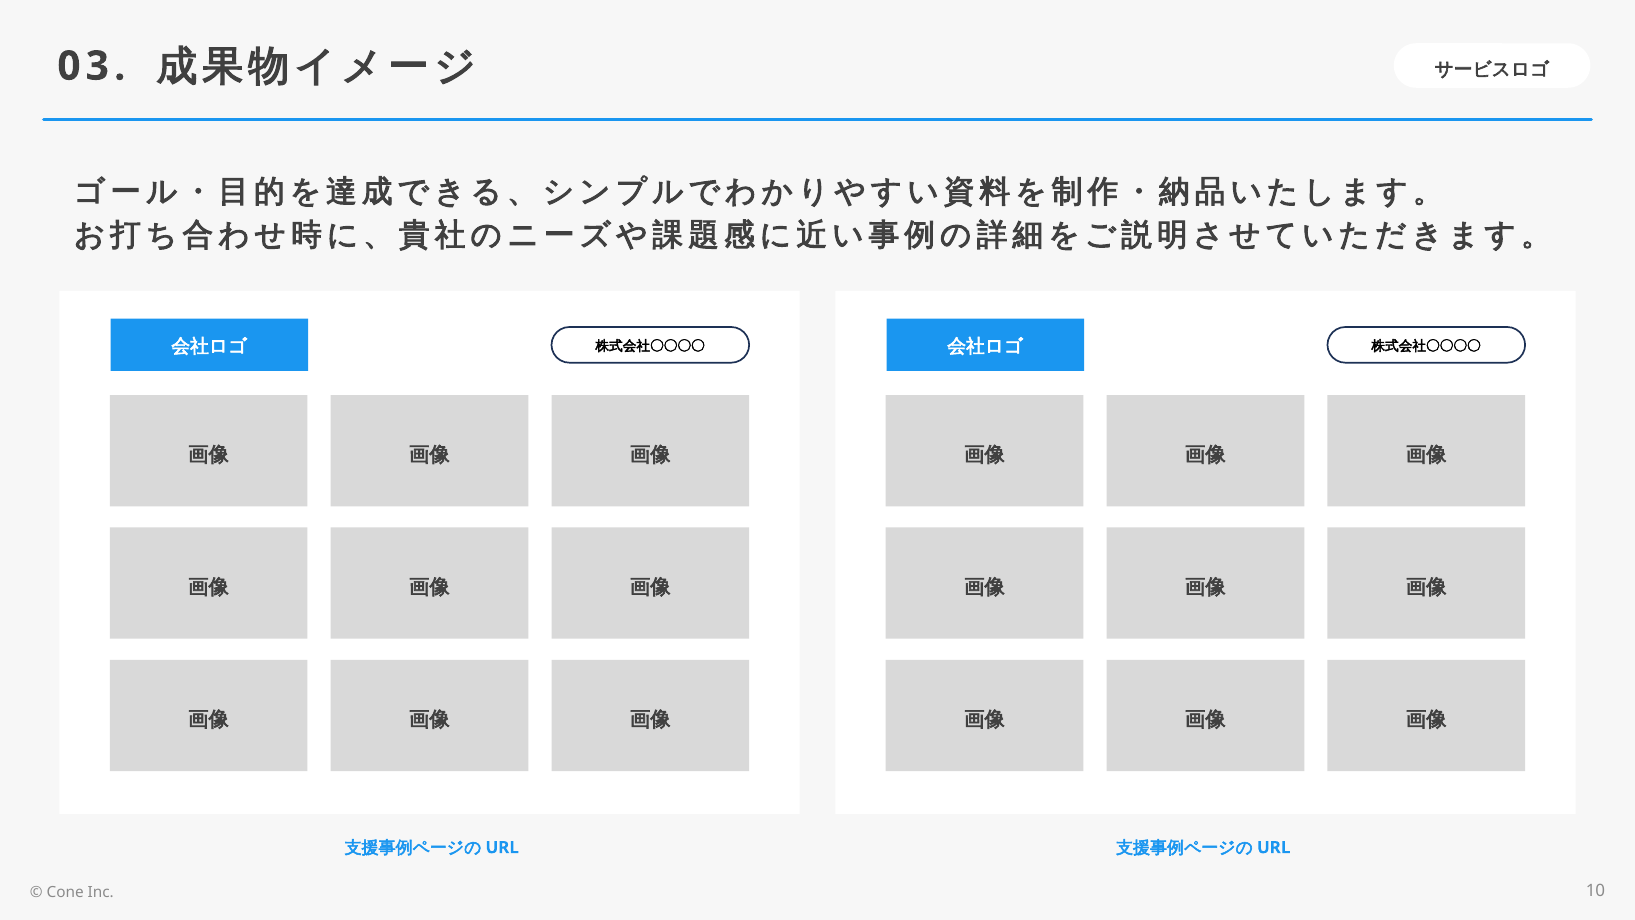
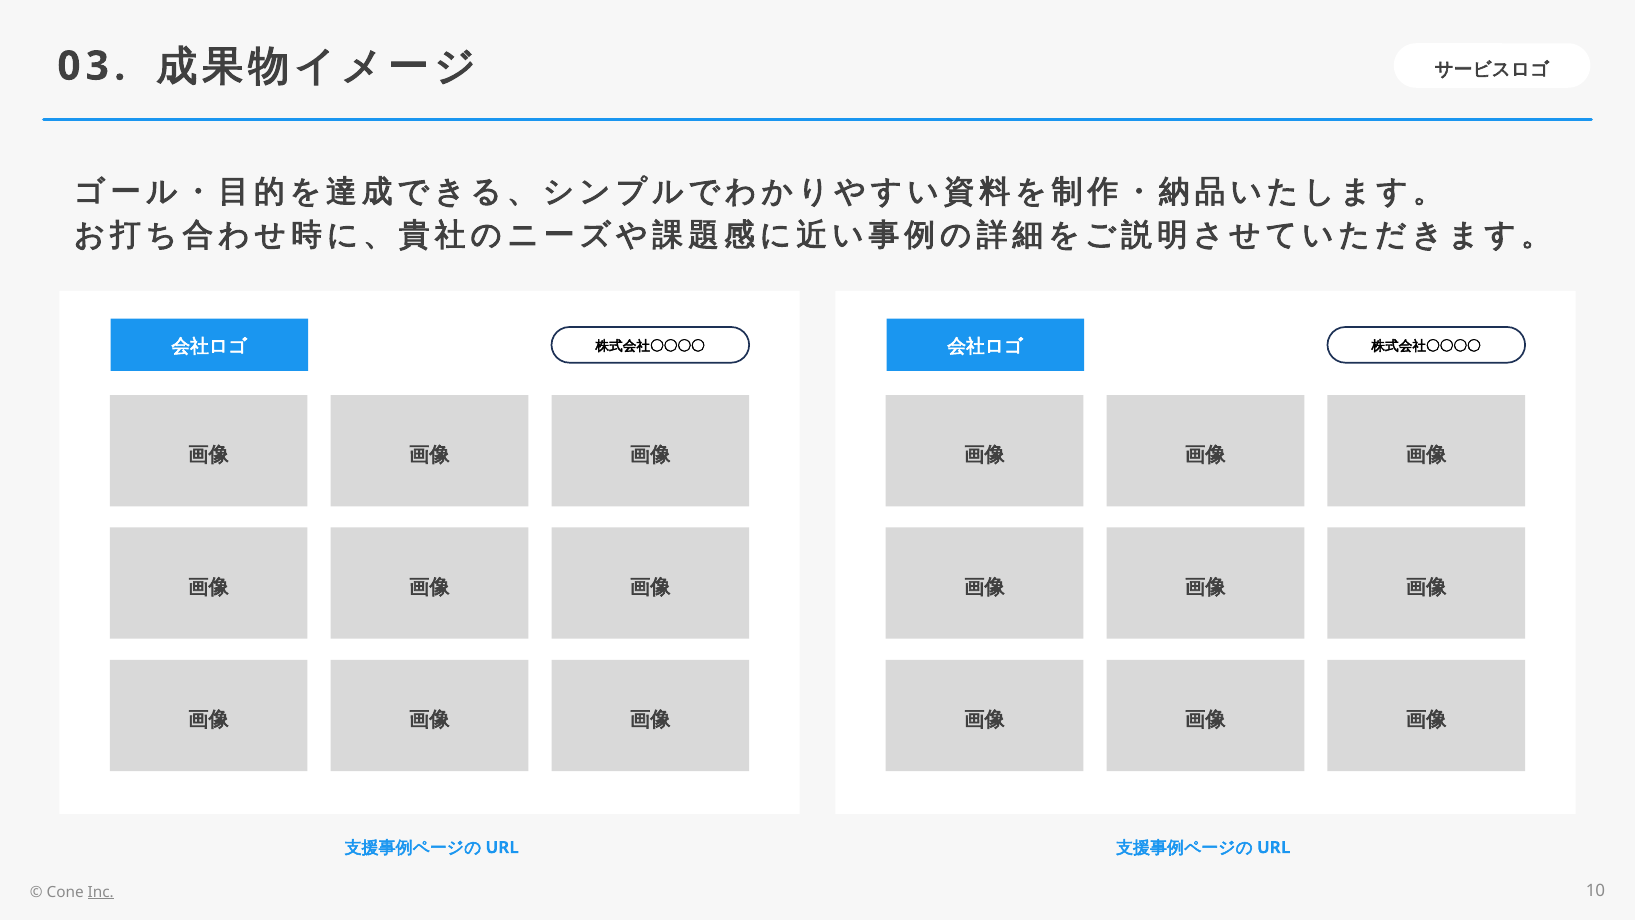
Inc underline: none -> present (101, 892)
